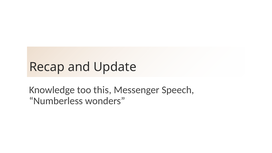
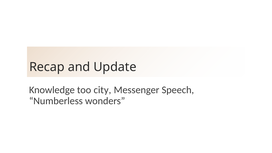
this: this -> city (102, 90)
